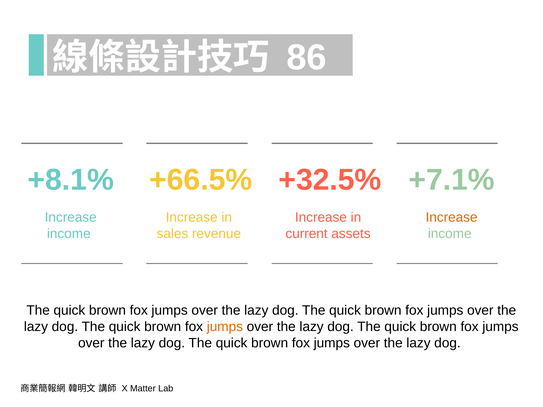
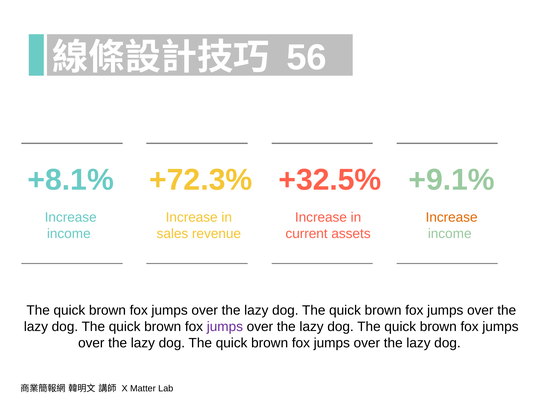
86: 86 -> 56 (306, 57)
+66.5%: +66.5% -> +72.3% (201, 180)
+7.1%: +7.1% -> +9.1% (452, 180)
jumps colour: orange -> purple (225, 327)
